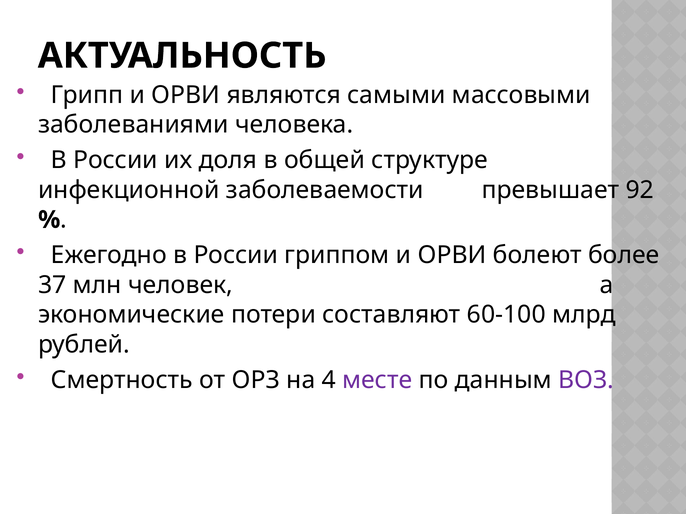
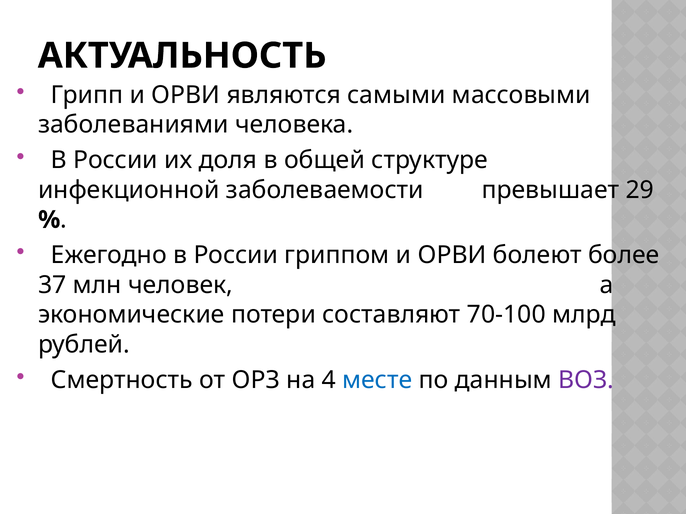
92: 92 -> 29 (640, 190)
60-100: 60-100 -> 70-100 (506, 315)
месте colour: purple -> blue (377, 380)
